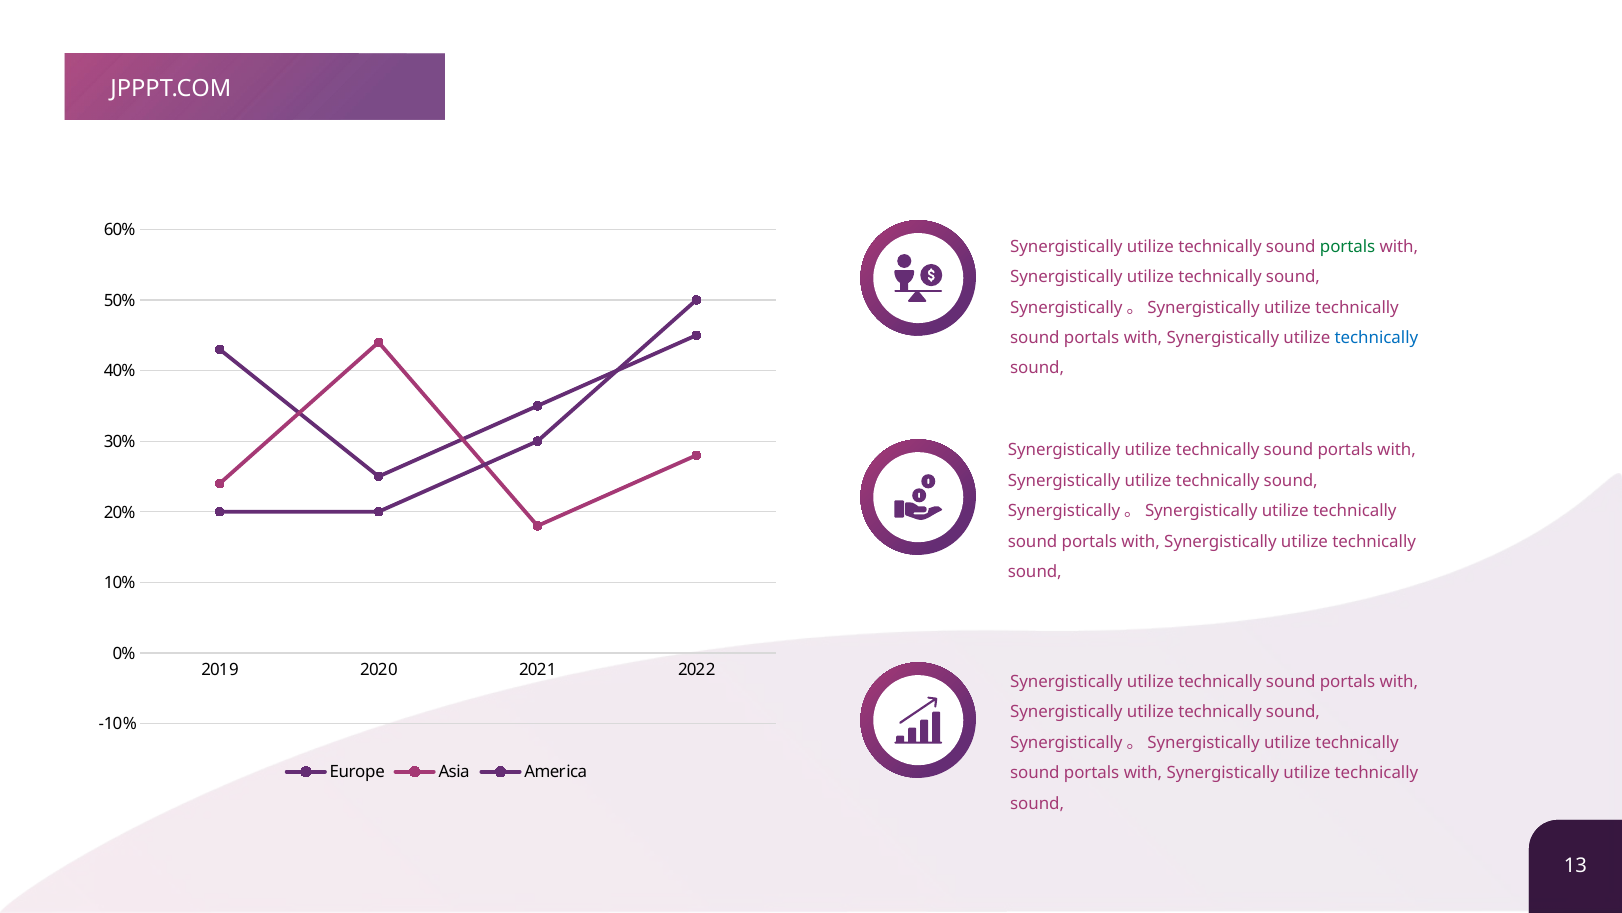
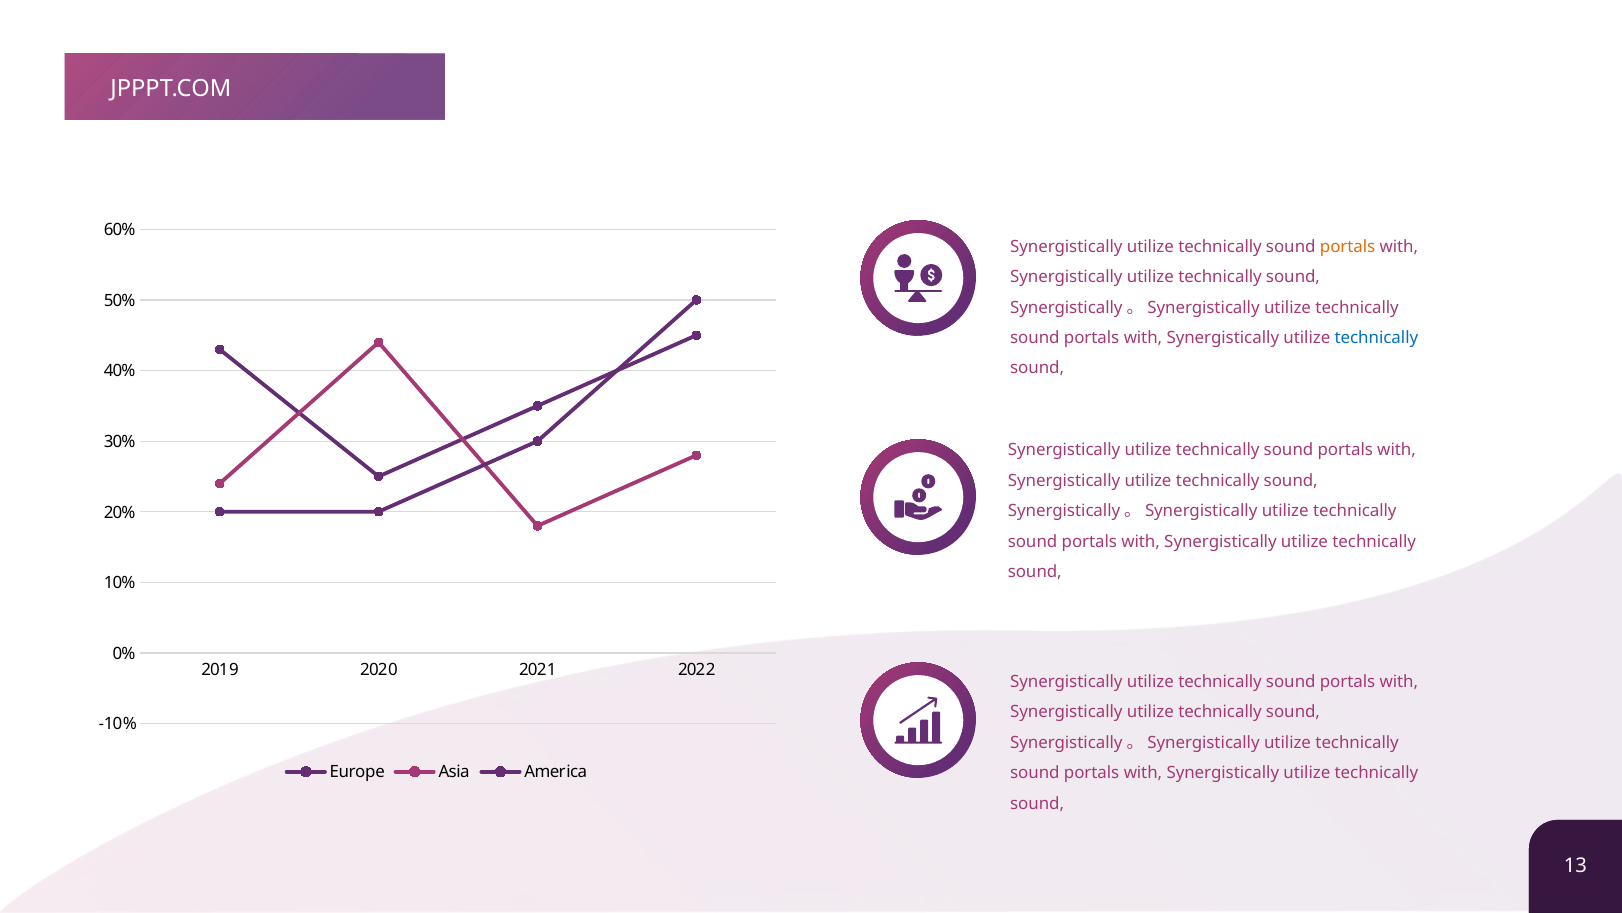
portals colour: green -> orange (1348, 246)
